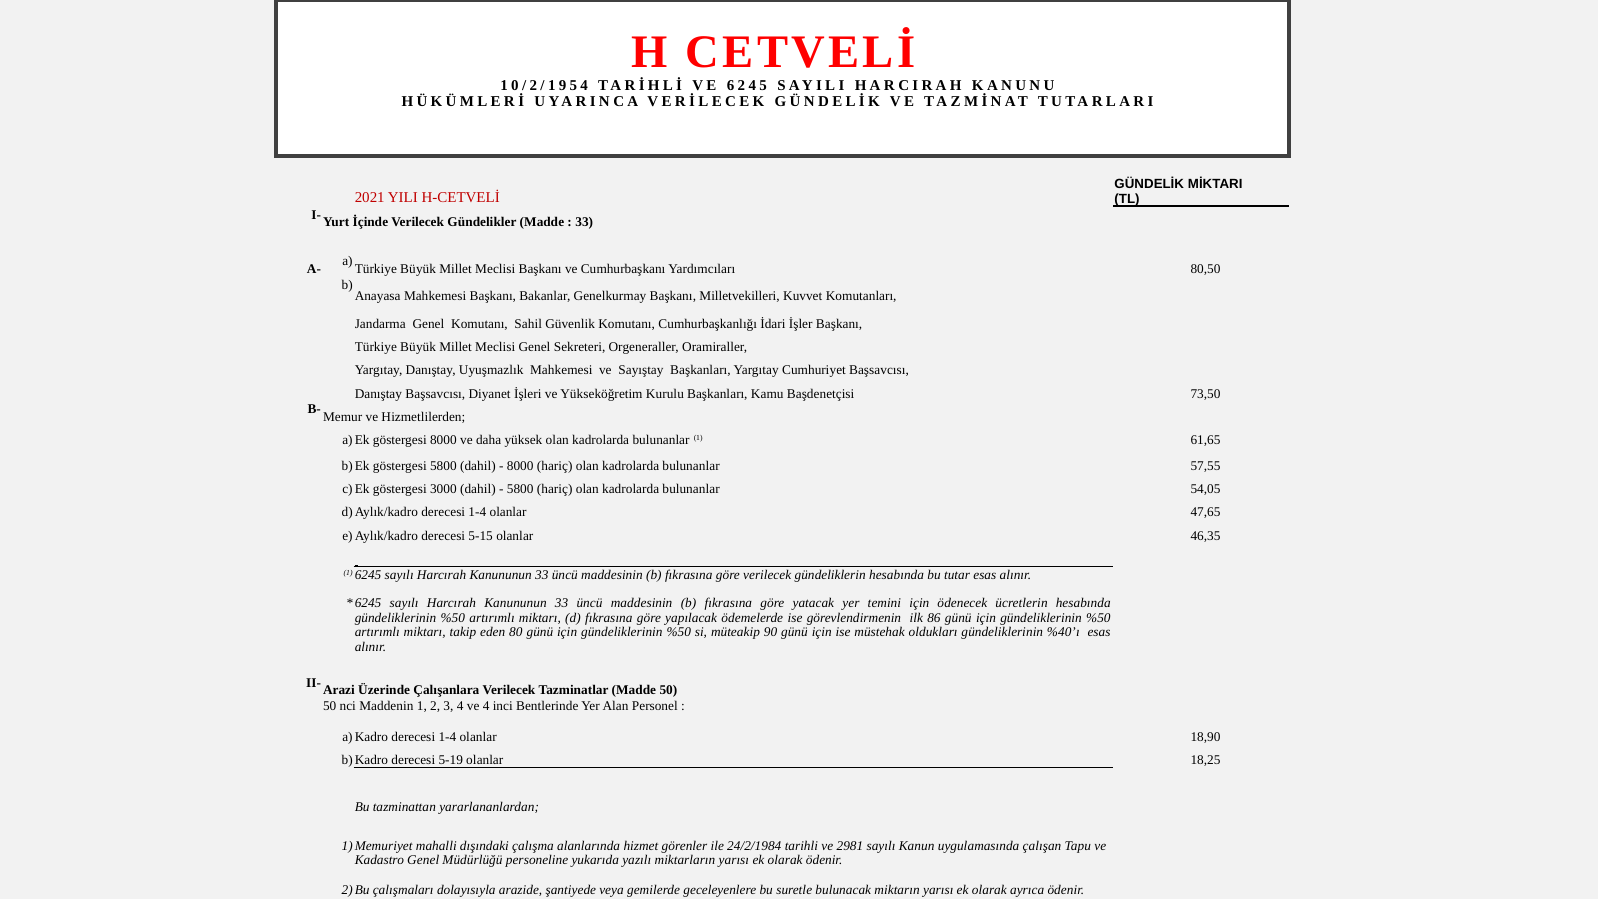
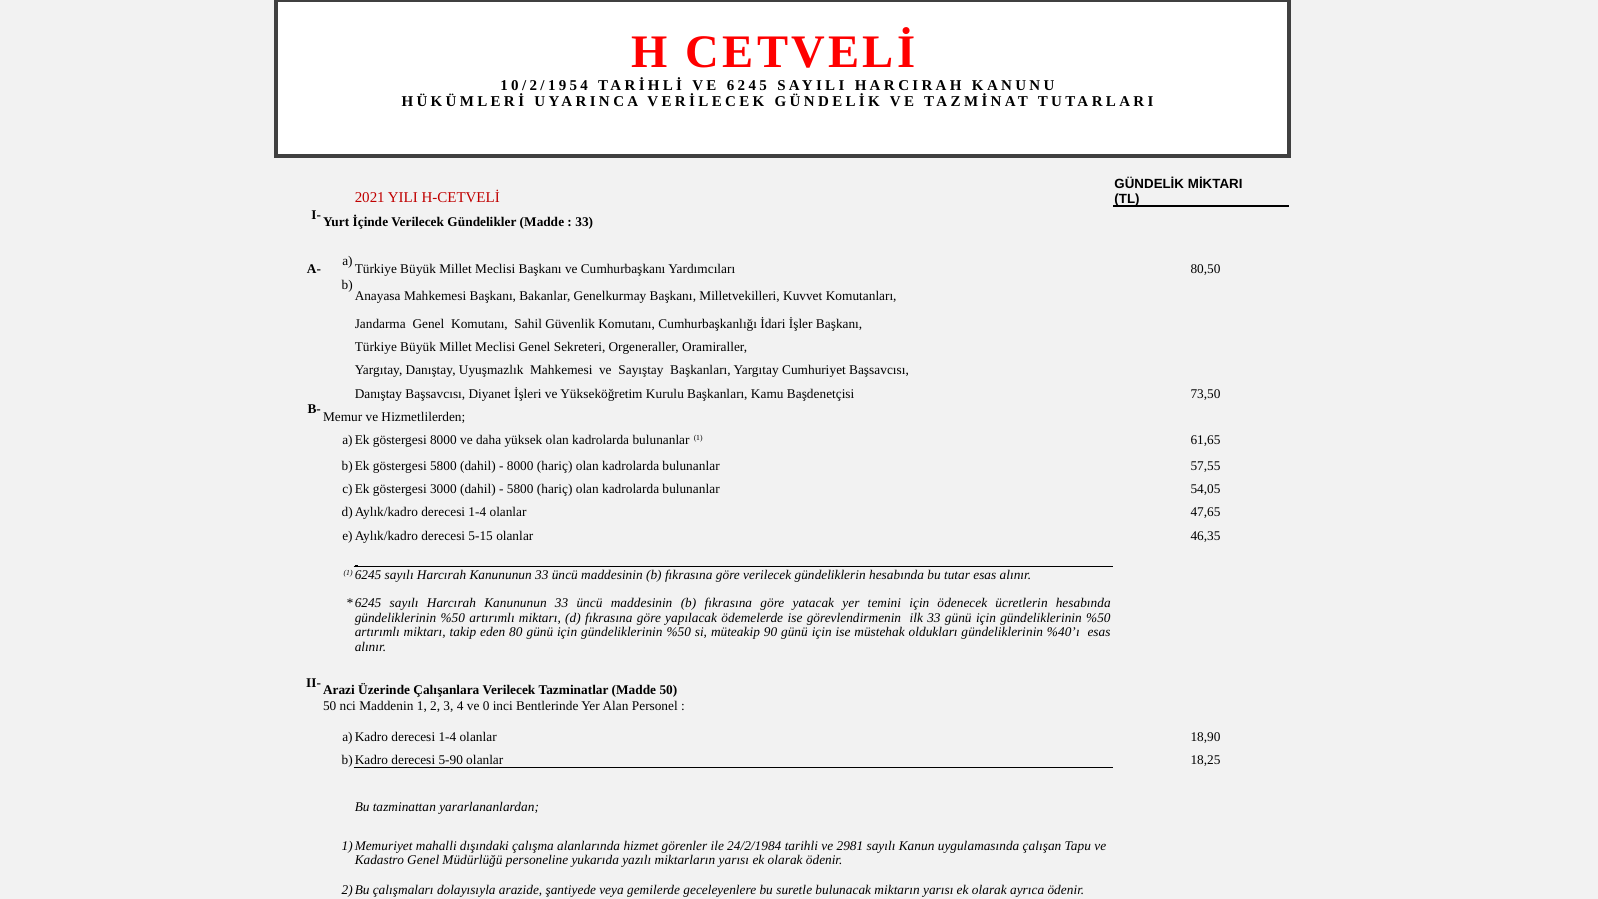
ilk 86: 86 -> 33 (934, 618)
ve 4: 4 -> 0 (486, 706)
5-19: 5-19 -> 5-90 (451, 760)
